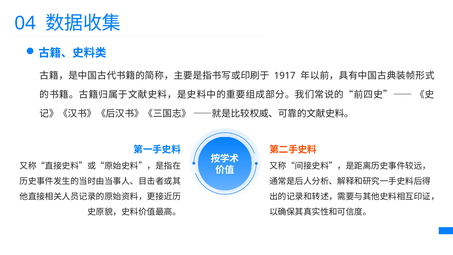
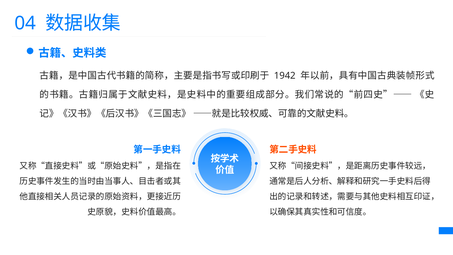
1917: 1917 -> 1942 (285, 76)
